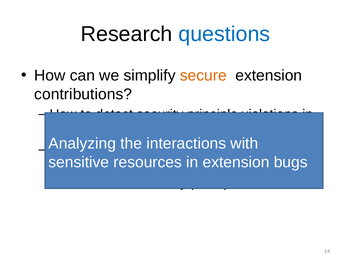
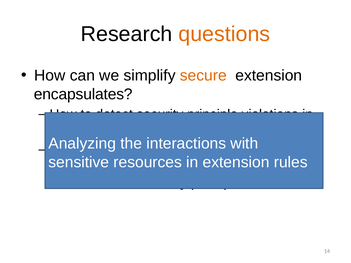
questions colour: blue -> orange (224, 34)
contributions: contributions -> encapsulates (83, 94)
bugs: bugs -> rules (291, 162)
